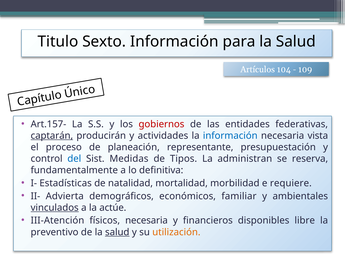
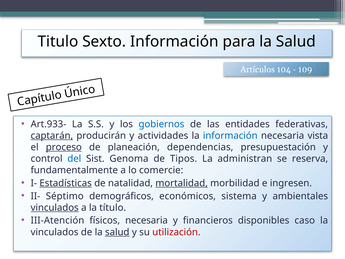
Art.157-: Art.157- -> Art.933- (48, 124)
gobiernos colour: red -> blue (161, 124)
proceso underline: none -> present (64, 147)
representante: representante -> dependencias (200, 147)
Medidas: Medidas -> Genoma (129, 159)
definitiva: definitiva -> comercie (161, 170)
Estadísticas underline: none -> present (66, 183)
mortalidad underline: none -> present (182, 183)
requiere: requiere -> ingresen (291, 183)
Advierta: Advierta -> Séptimo (65, 196)
familiar: familiar -> sistema (239, 196)
actúe: actúe -> título (113, 207)
libre: libre -> caso (305, 220)
preventivo: preventivo -> vinculados (55, 232)
utilización colour: orange -> red (176, 232)
